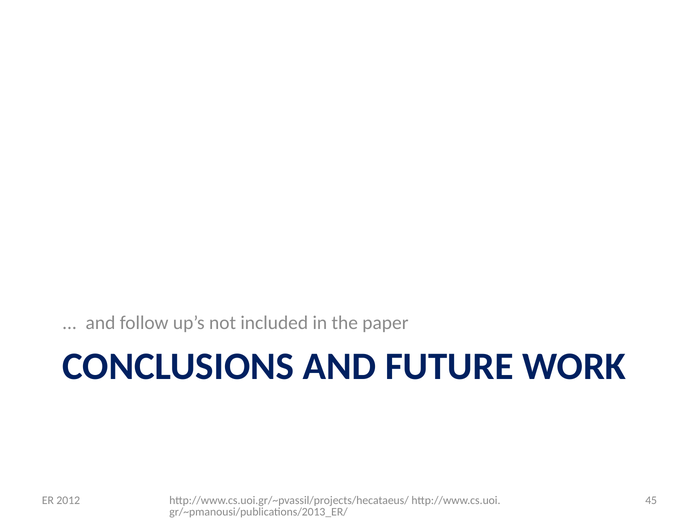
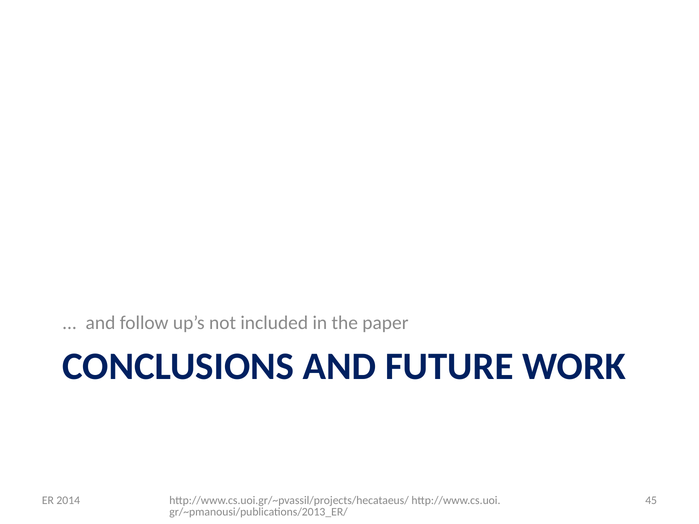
2012: 2012 -> 2014 (68, 501)
